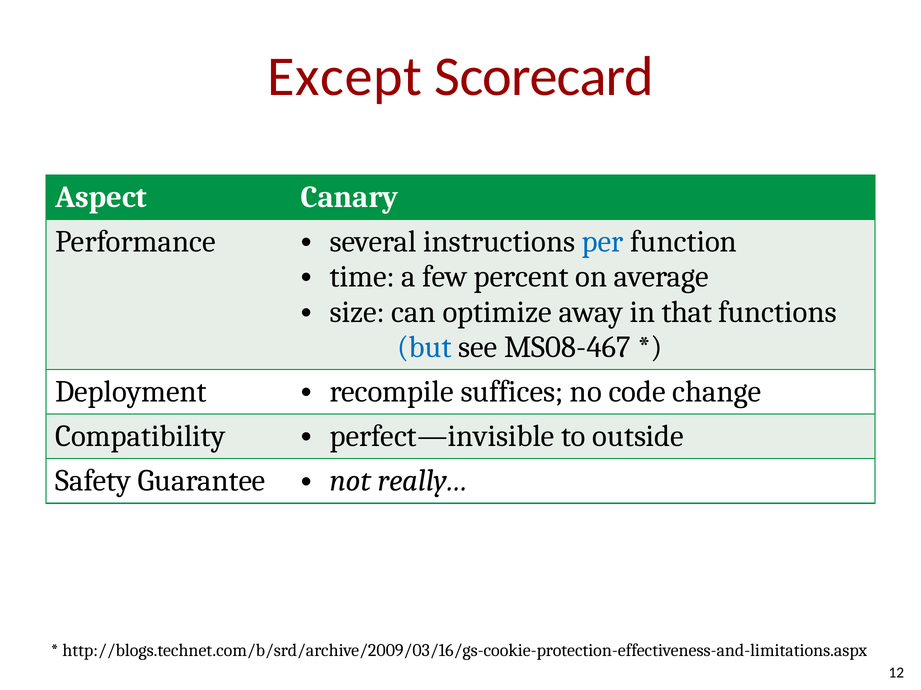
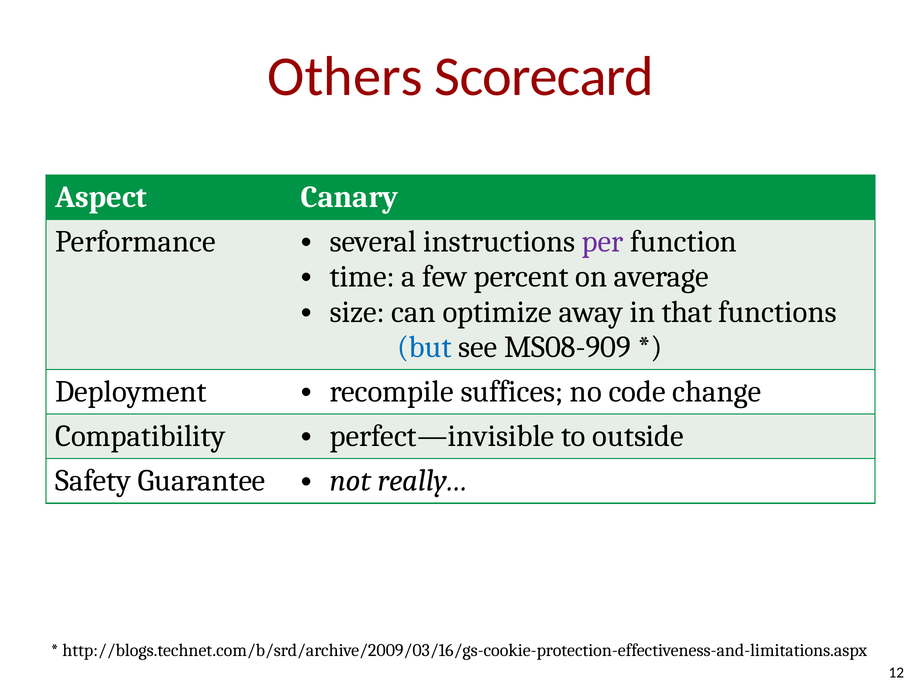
Except: Except -> Others (345, 77)
per colour: blue -> purple (603, 242)
MS08-467: MS08-467 -> MS08-909 (568, 348)
